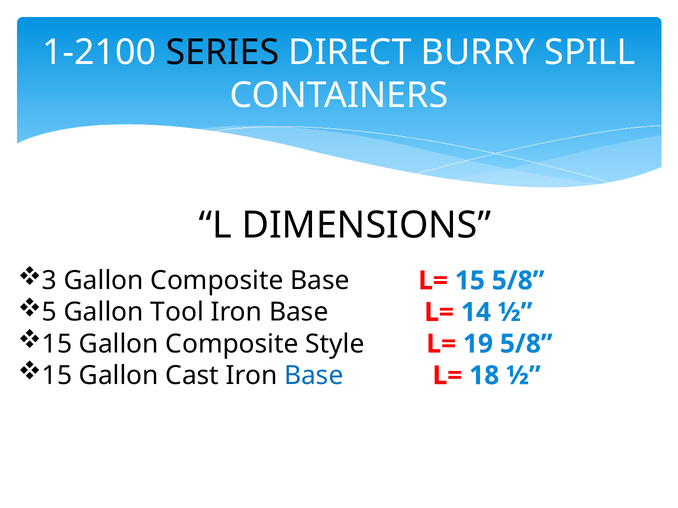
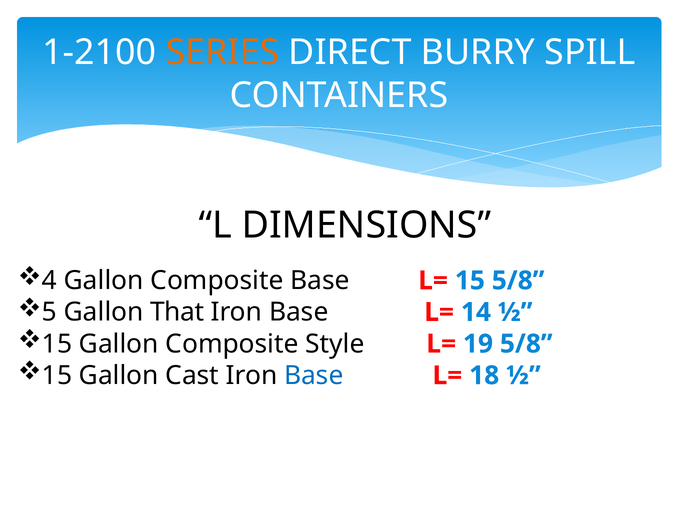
SERIES colour: black -> orange (222, 53)
3: 3 -> 4 (50, 281)
Tool: Tool -> That (177, 313)
